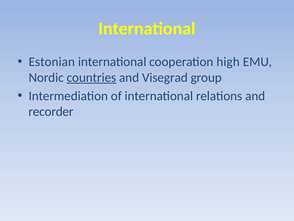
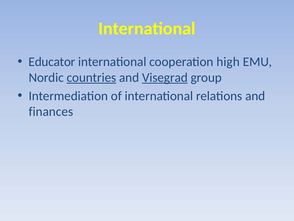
Estonian: Estonian -> Educator (52, 62)
Visegrad underline: none -> present (165, 77)
recorder: recorder -> finances (51, 111)
